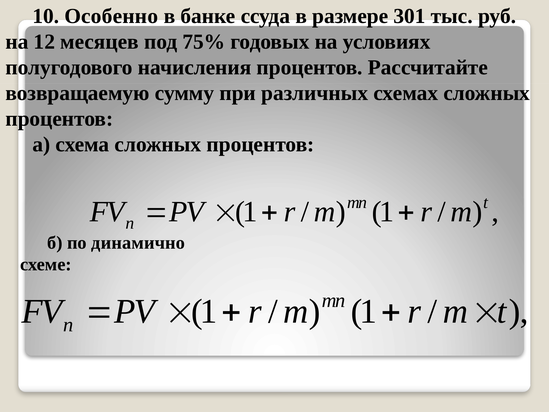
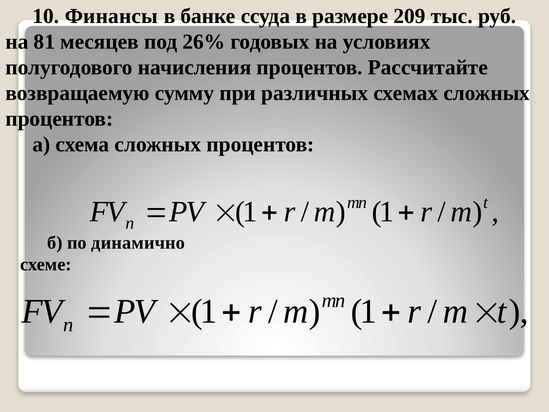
Особенно: Особенно -> Финансы (111, 16)
301: 301 -> 209 (410, 16)
12: 12 -> 81 (44, 42)
75%: 75% -> 26% (204, 42)
